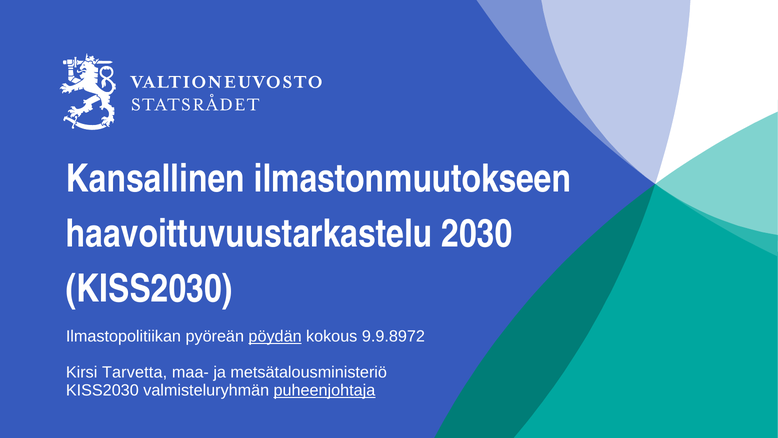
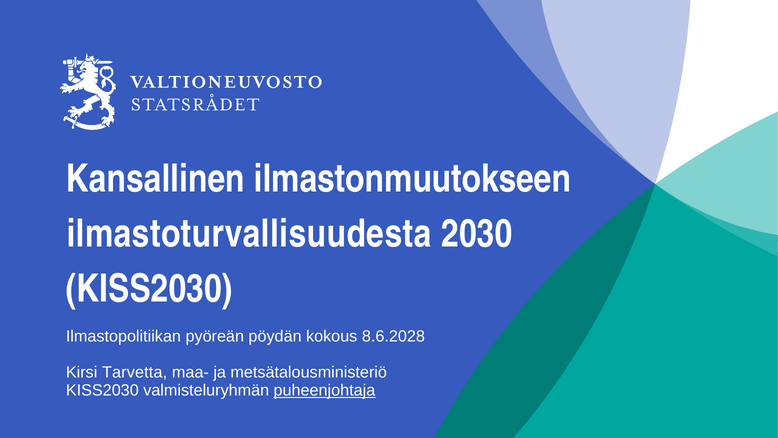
haavoittuvuustarkastelu: haavoittuvuustarkastelu -> ilmastoturvallisuudesta (249, 234)
pöydän underline: present -> none (275, 336)
9.9.8972: 9.9.8972 -> 8.6.2028 (393, 336)
